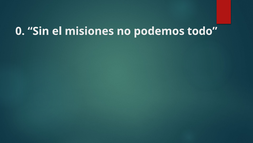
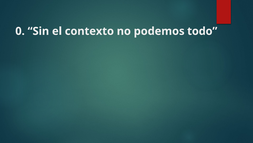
misiones: misiones -> contexto (89, 31)
